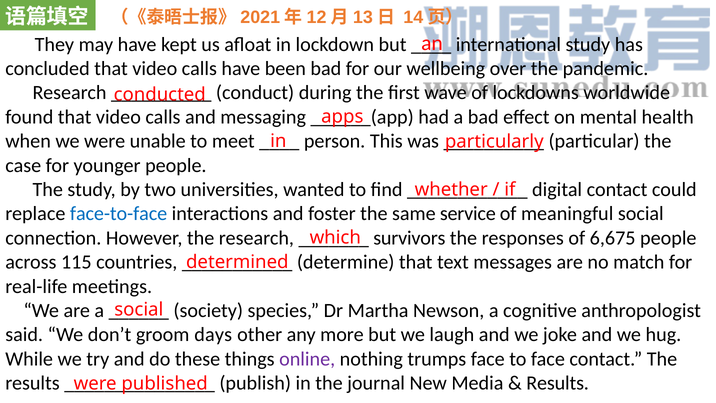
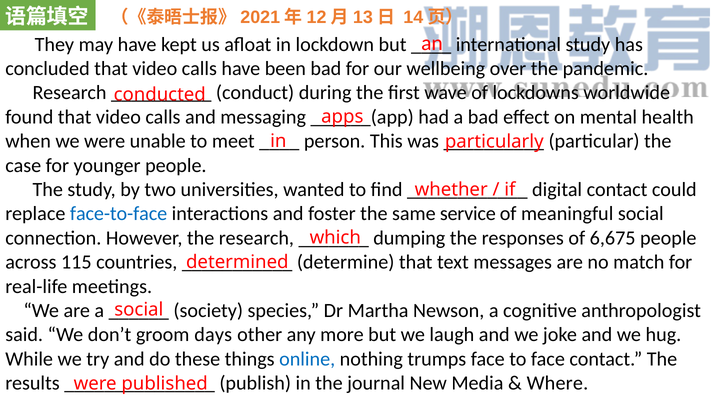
survivors: survivors -> dumping (409, 238)
online colour: purple -> blue (307, 359)
Results: Results -> Where (557, 383)
